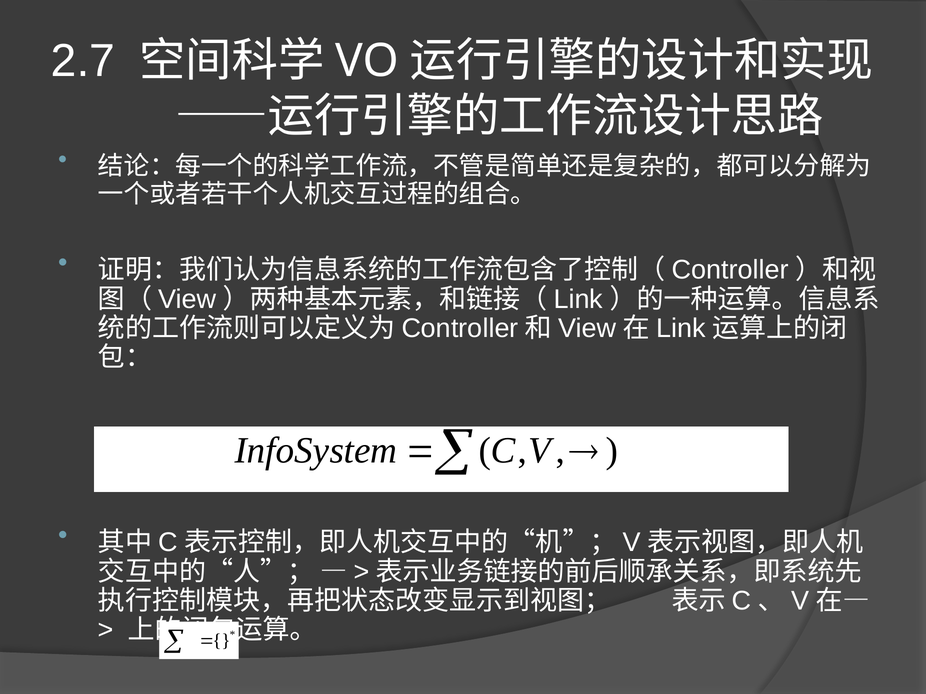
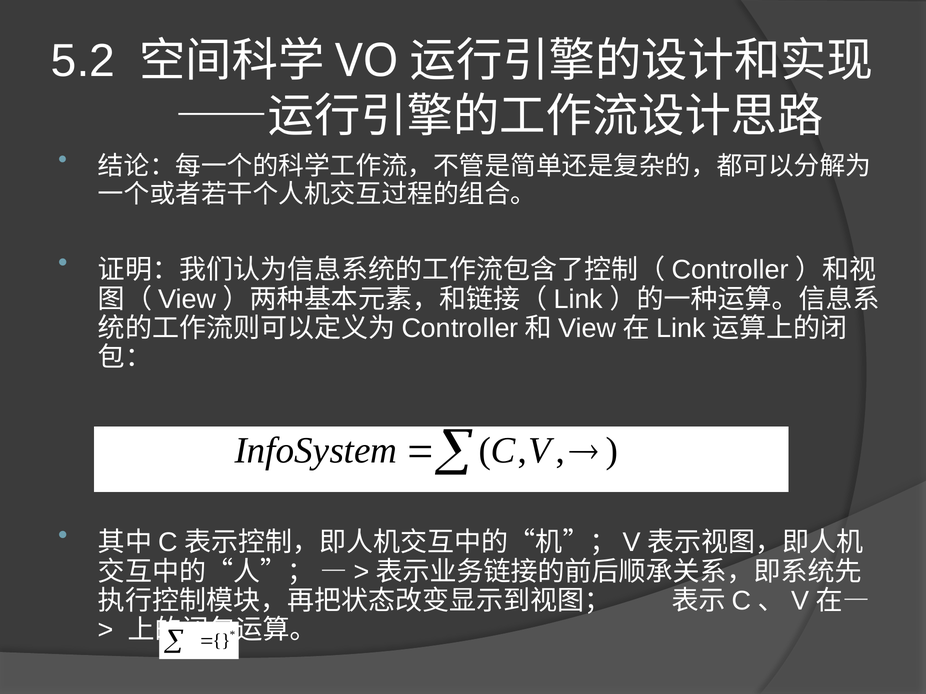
2.7: 2.7 -> 5.2 (83, 61)
